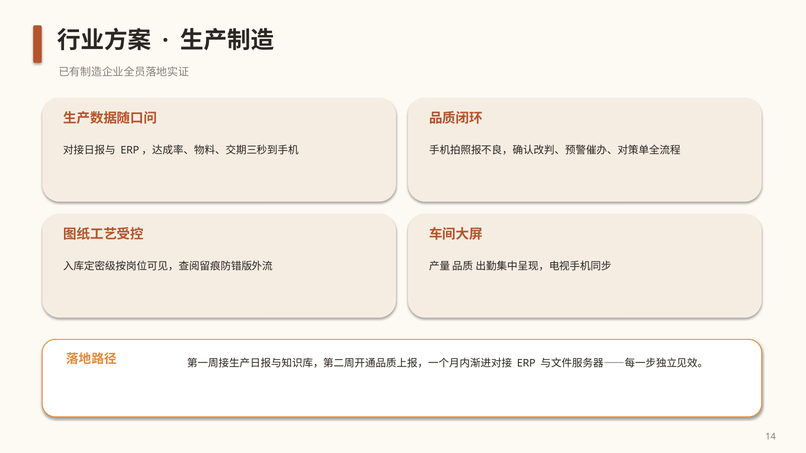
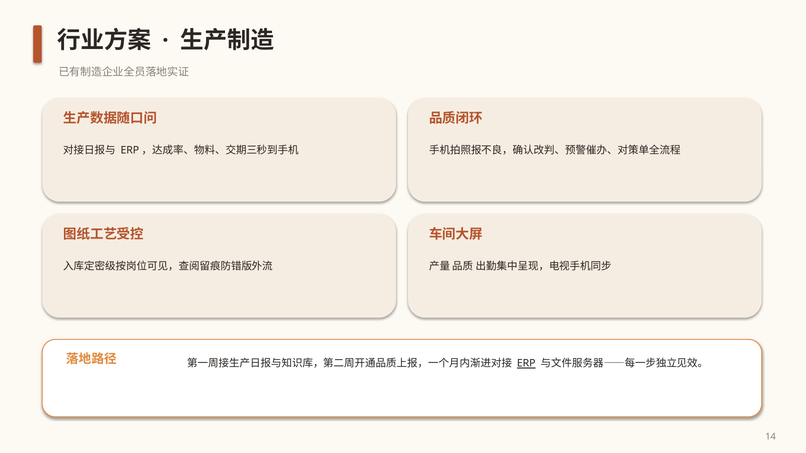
ERP underline: none -> present (526, 364)
